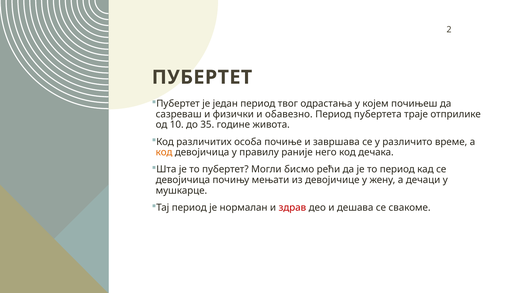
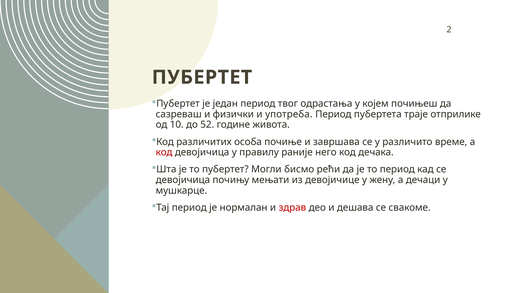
обавезно: обавезно -> употреба (289, 114)
35: 35 -> 52 (207, 125)
код colour: orange -> red (164, 152)
